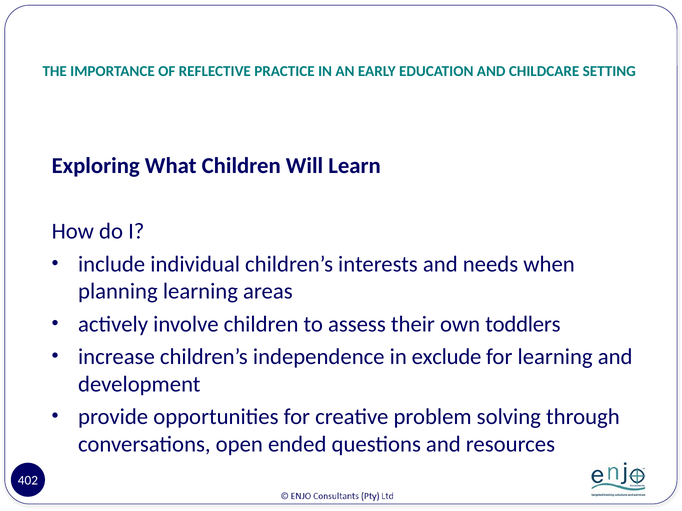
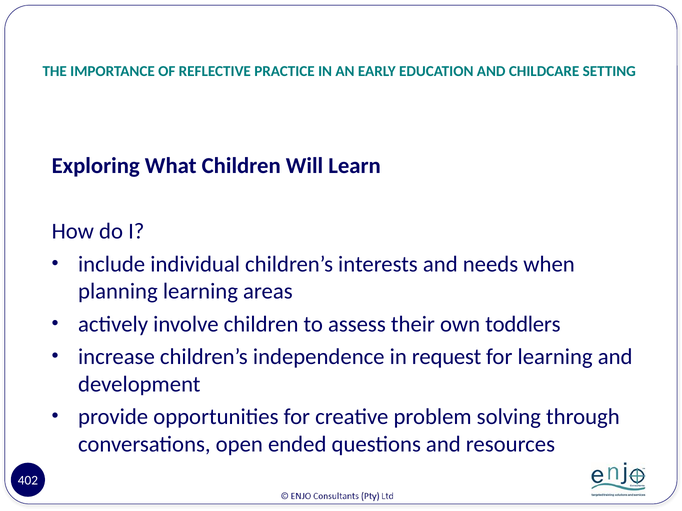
exclude: exclude -> request (447, 357)
